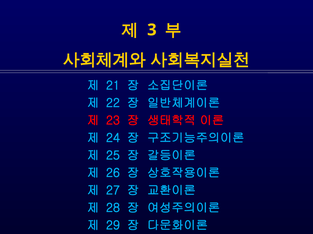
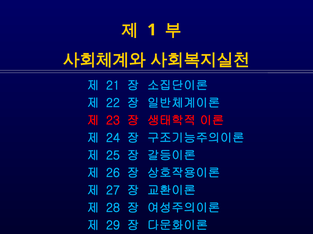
3: 3 -> 1 (152, 30)
